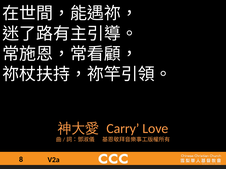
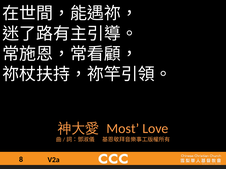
Carry: Carry -> Most (123, 129)
